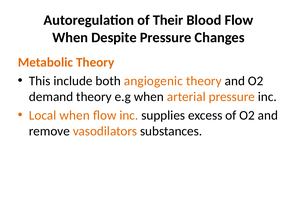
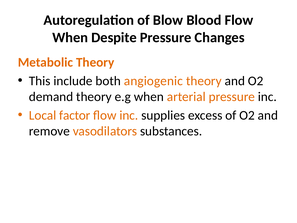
Their: Their -> Blow (168, 20)
Local when: when -> factor (75, 115)
